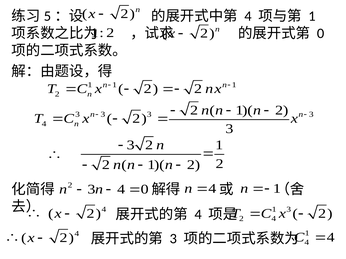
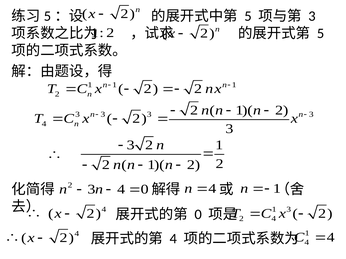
4: 4 -> 5 (248, 16)
1: 1 -> 3 (312, 16)
0: 0 -> 5 (321, 33)
4: 4 -> 0 (198, 215)
3: 3 -> 4 (173, 239)
